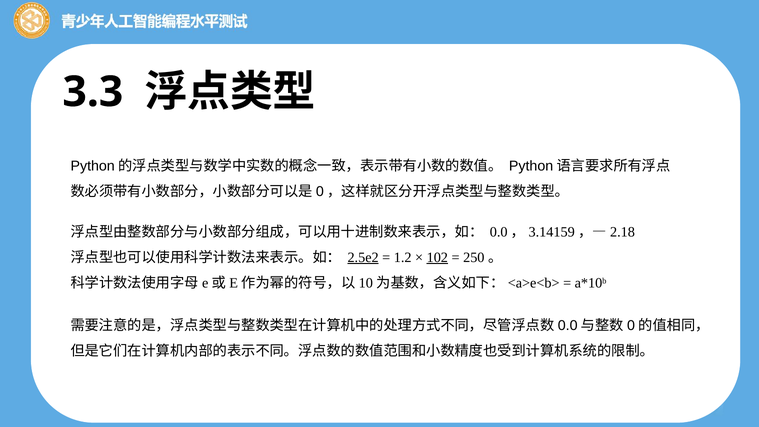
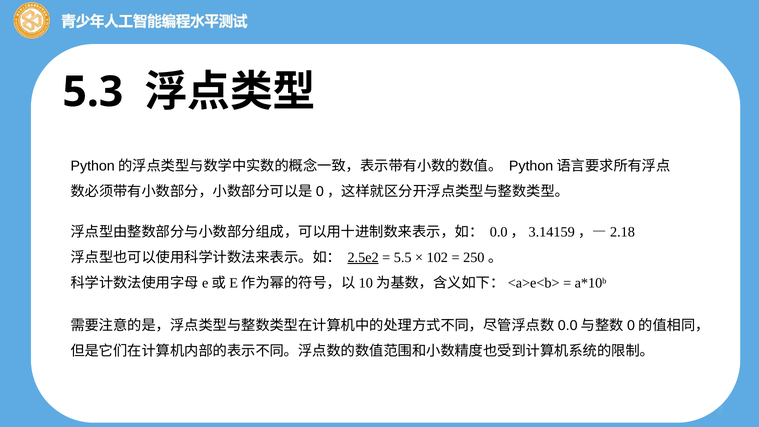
3.3: 3.3 -> 5.3 (93, 92)
1.2: 1.2 -> 5.5 (403, 258)
102 underline: present -> none (437, 258)
